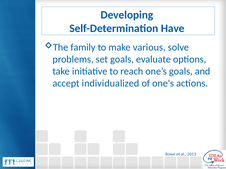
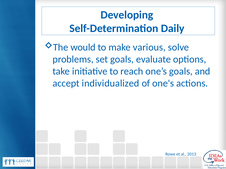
Have: Have -> Daily (173, 28)
family: family -> would (83, 47)
